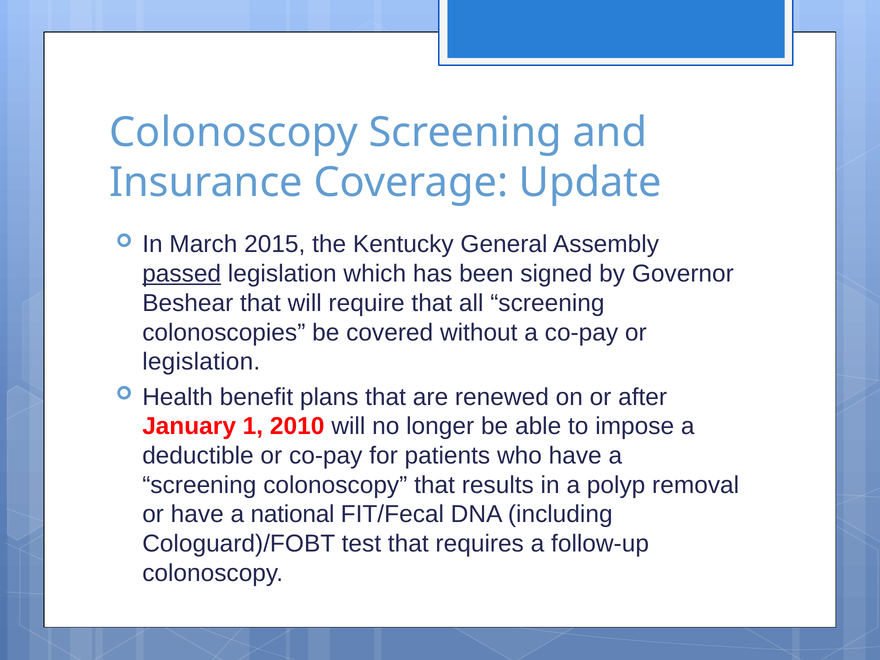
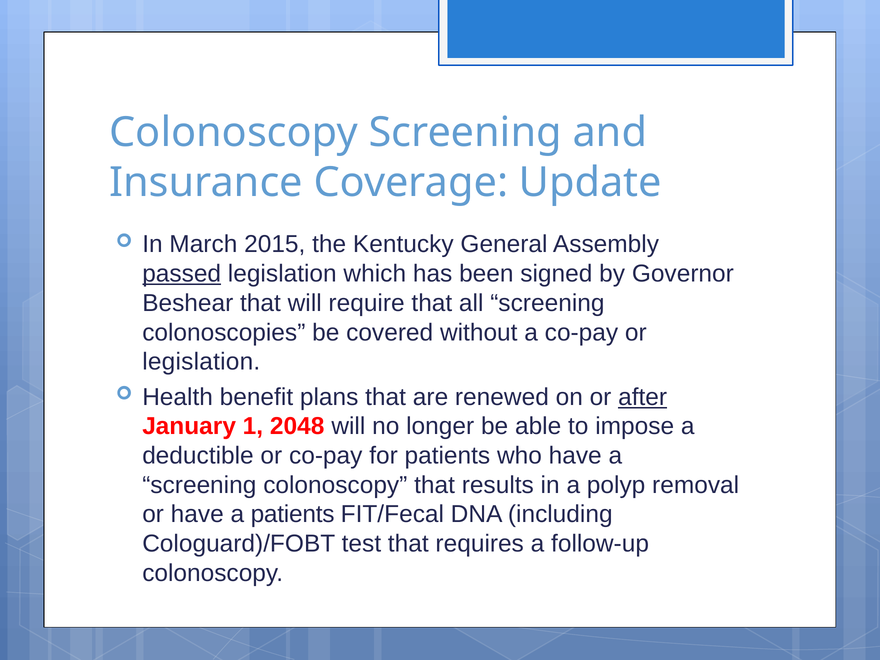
after underline: none -> present (643, 397)
2010: 2010 -> 2048 (297, 426)
a national: national -> patients (293, 514)
